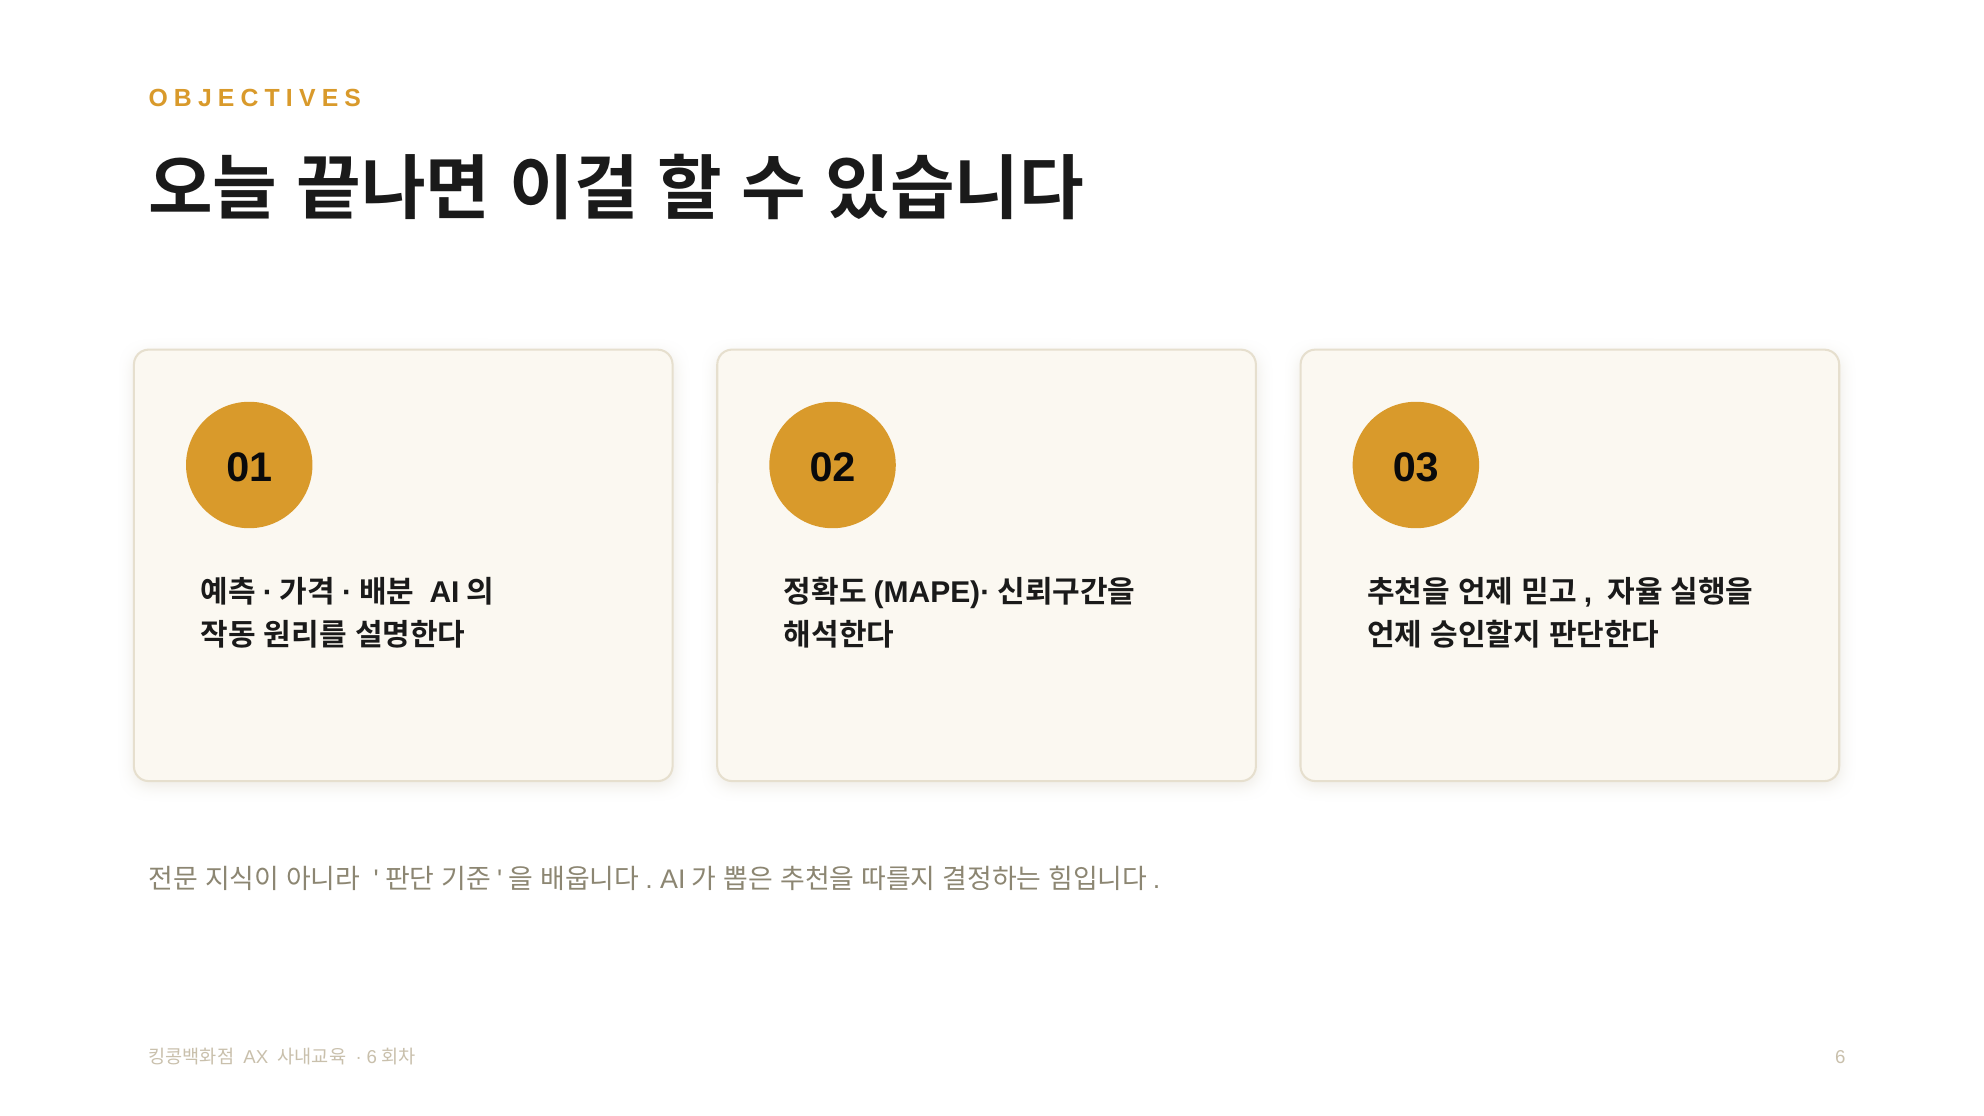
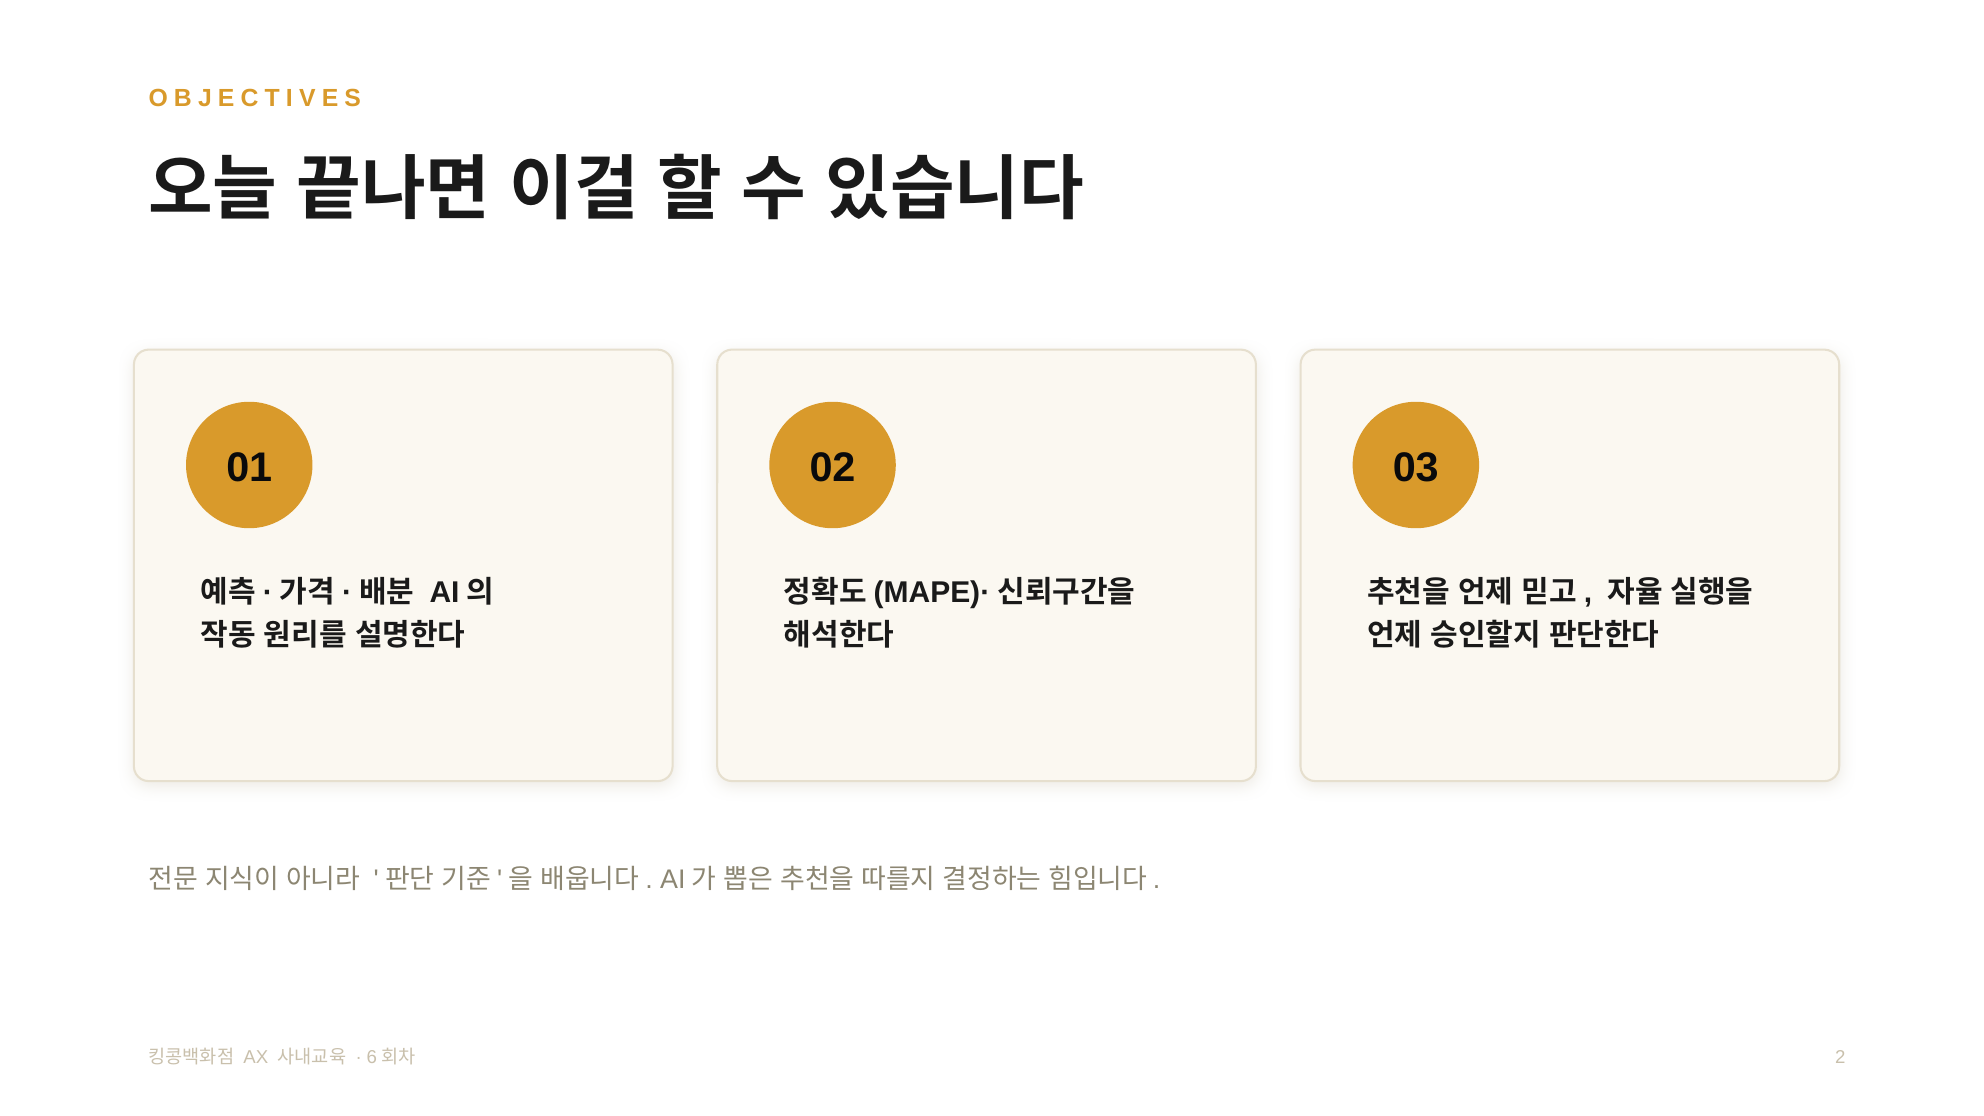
6: 6 -> 2 (1840, 1058)
